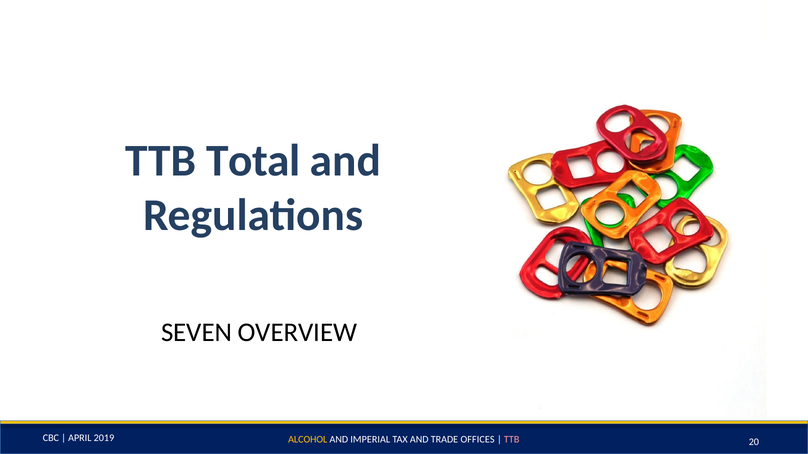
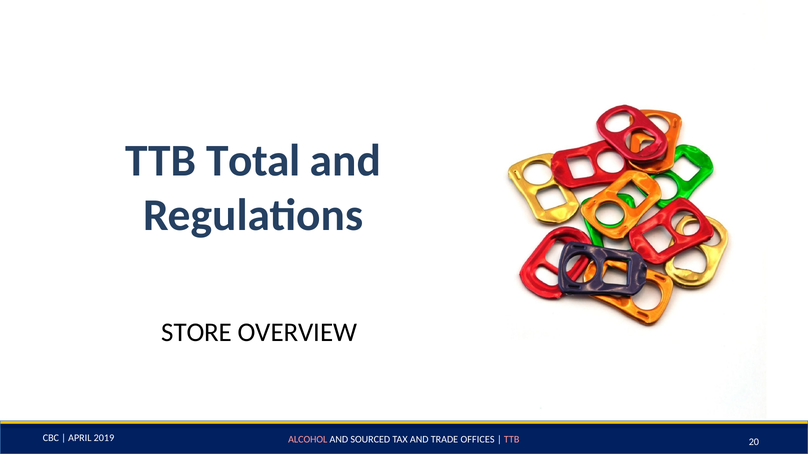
SEVEN: SEVEN -> STORE (197, 333)
ALCOHOL colour: yellow -> pink (308, 440)
IMPERIAL: IMPERIAL -> SOURCED (370, 440)
